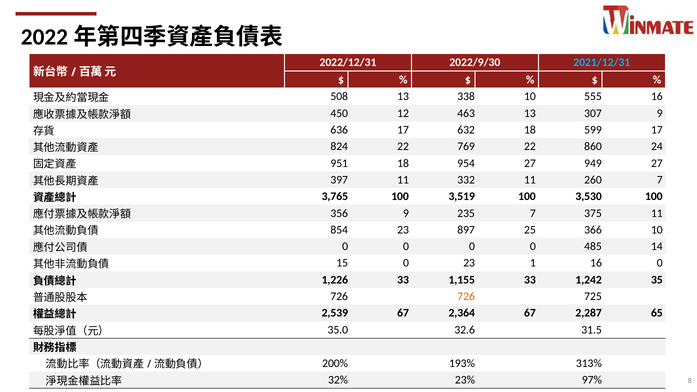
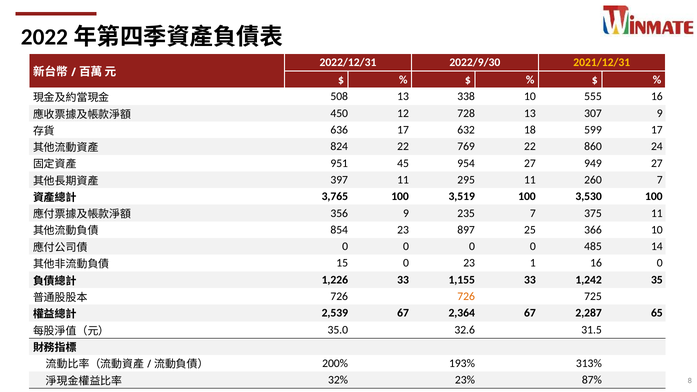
2021/12/31 colour: light blue -> yellow (602, 63)
463: 463 -> 728 (466, 113)
951 18: 18 -> 45 (403, 163)
332: 332 -> 295 (466, 180)
97%: 97% -> 87% (592, 380)
